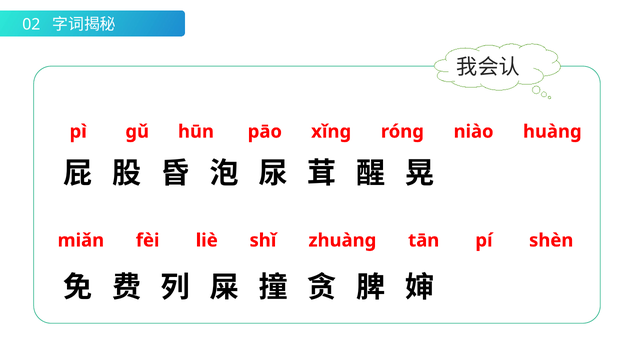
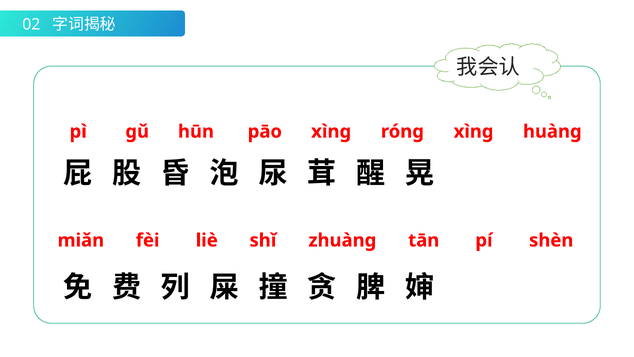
pāo xǐnɡ: xǐnɡ -> xìnɡ (331, 131)
rónɡ niào: niào -> xìnɡ (474, 131)
